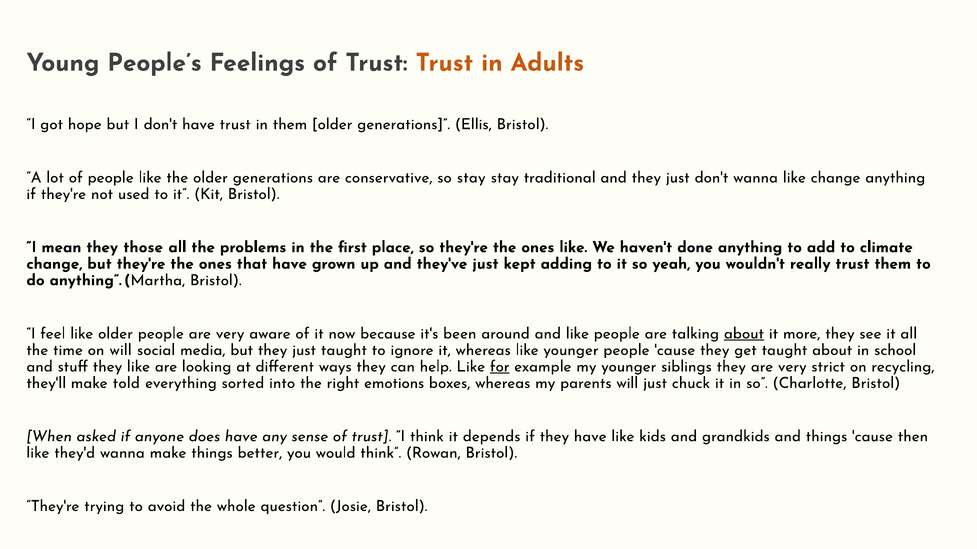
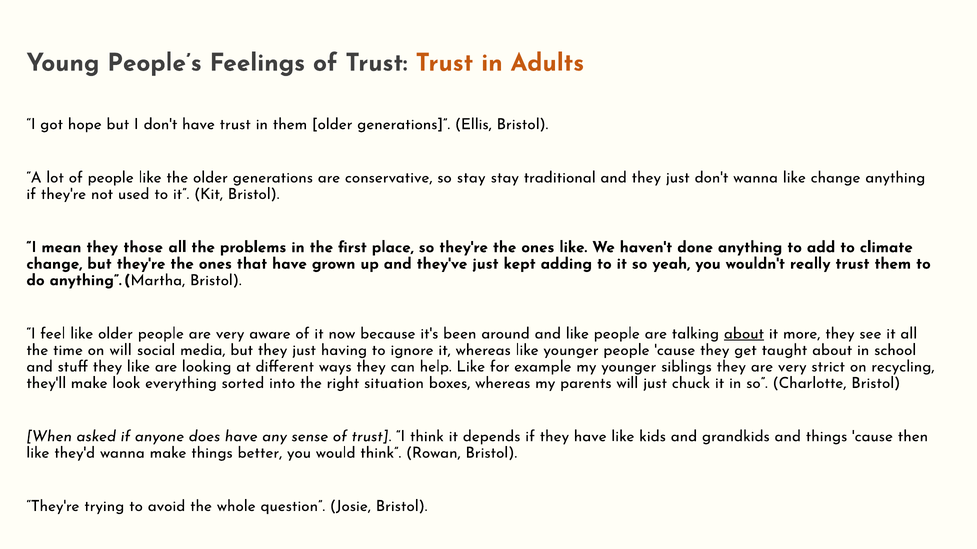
just taught: taught -> having (344, 350)
for underline: present -> none (500, 367)
told: told -> look (126, 383)
emotions: emotions -> situation (394, 383)
